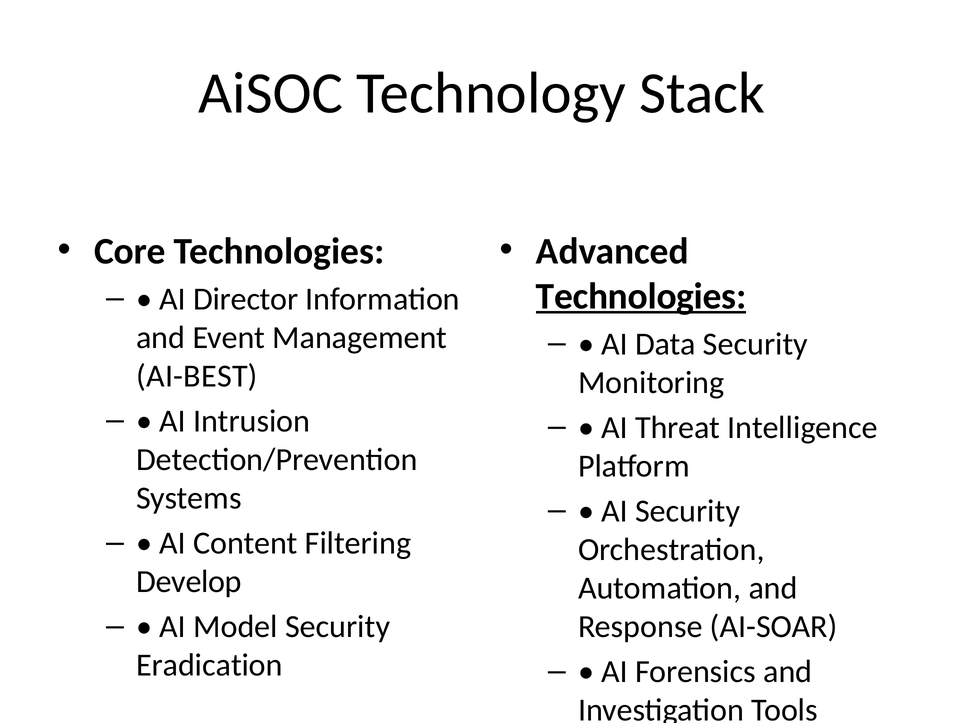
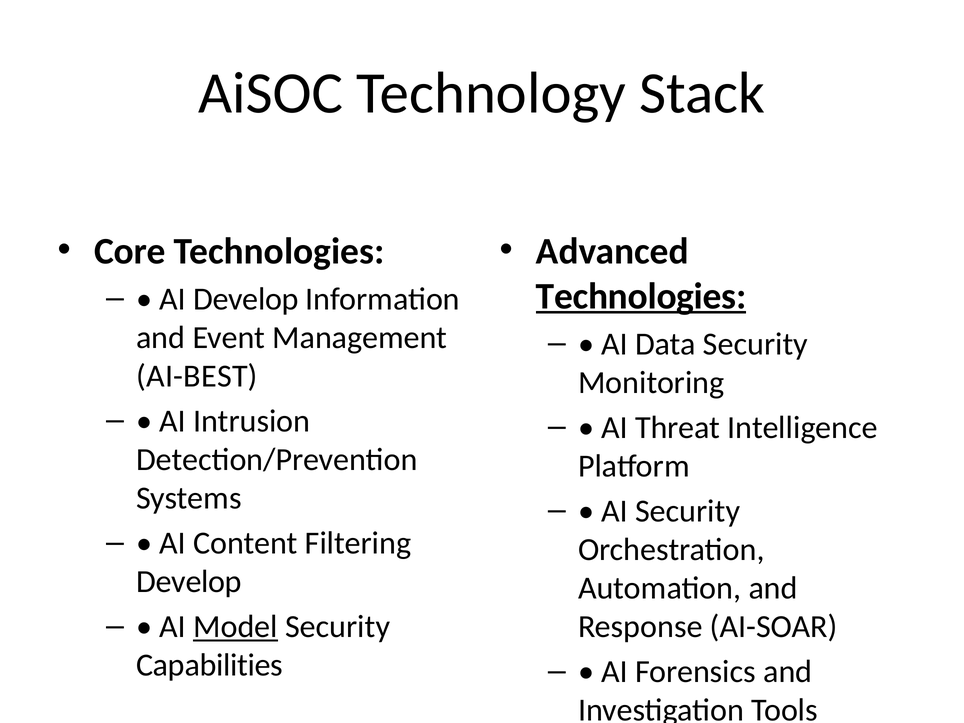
AI Director: Director -> Develop (246, 299)
Model underline: none -> present (235, 627)
Eradication: Eradication -> Capabilities (210, 665)
